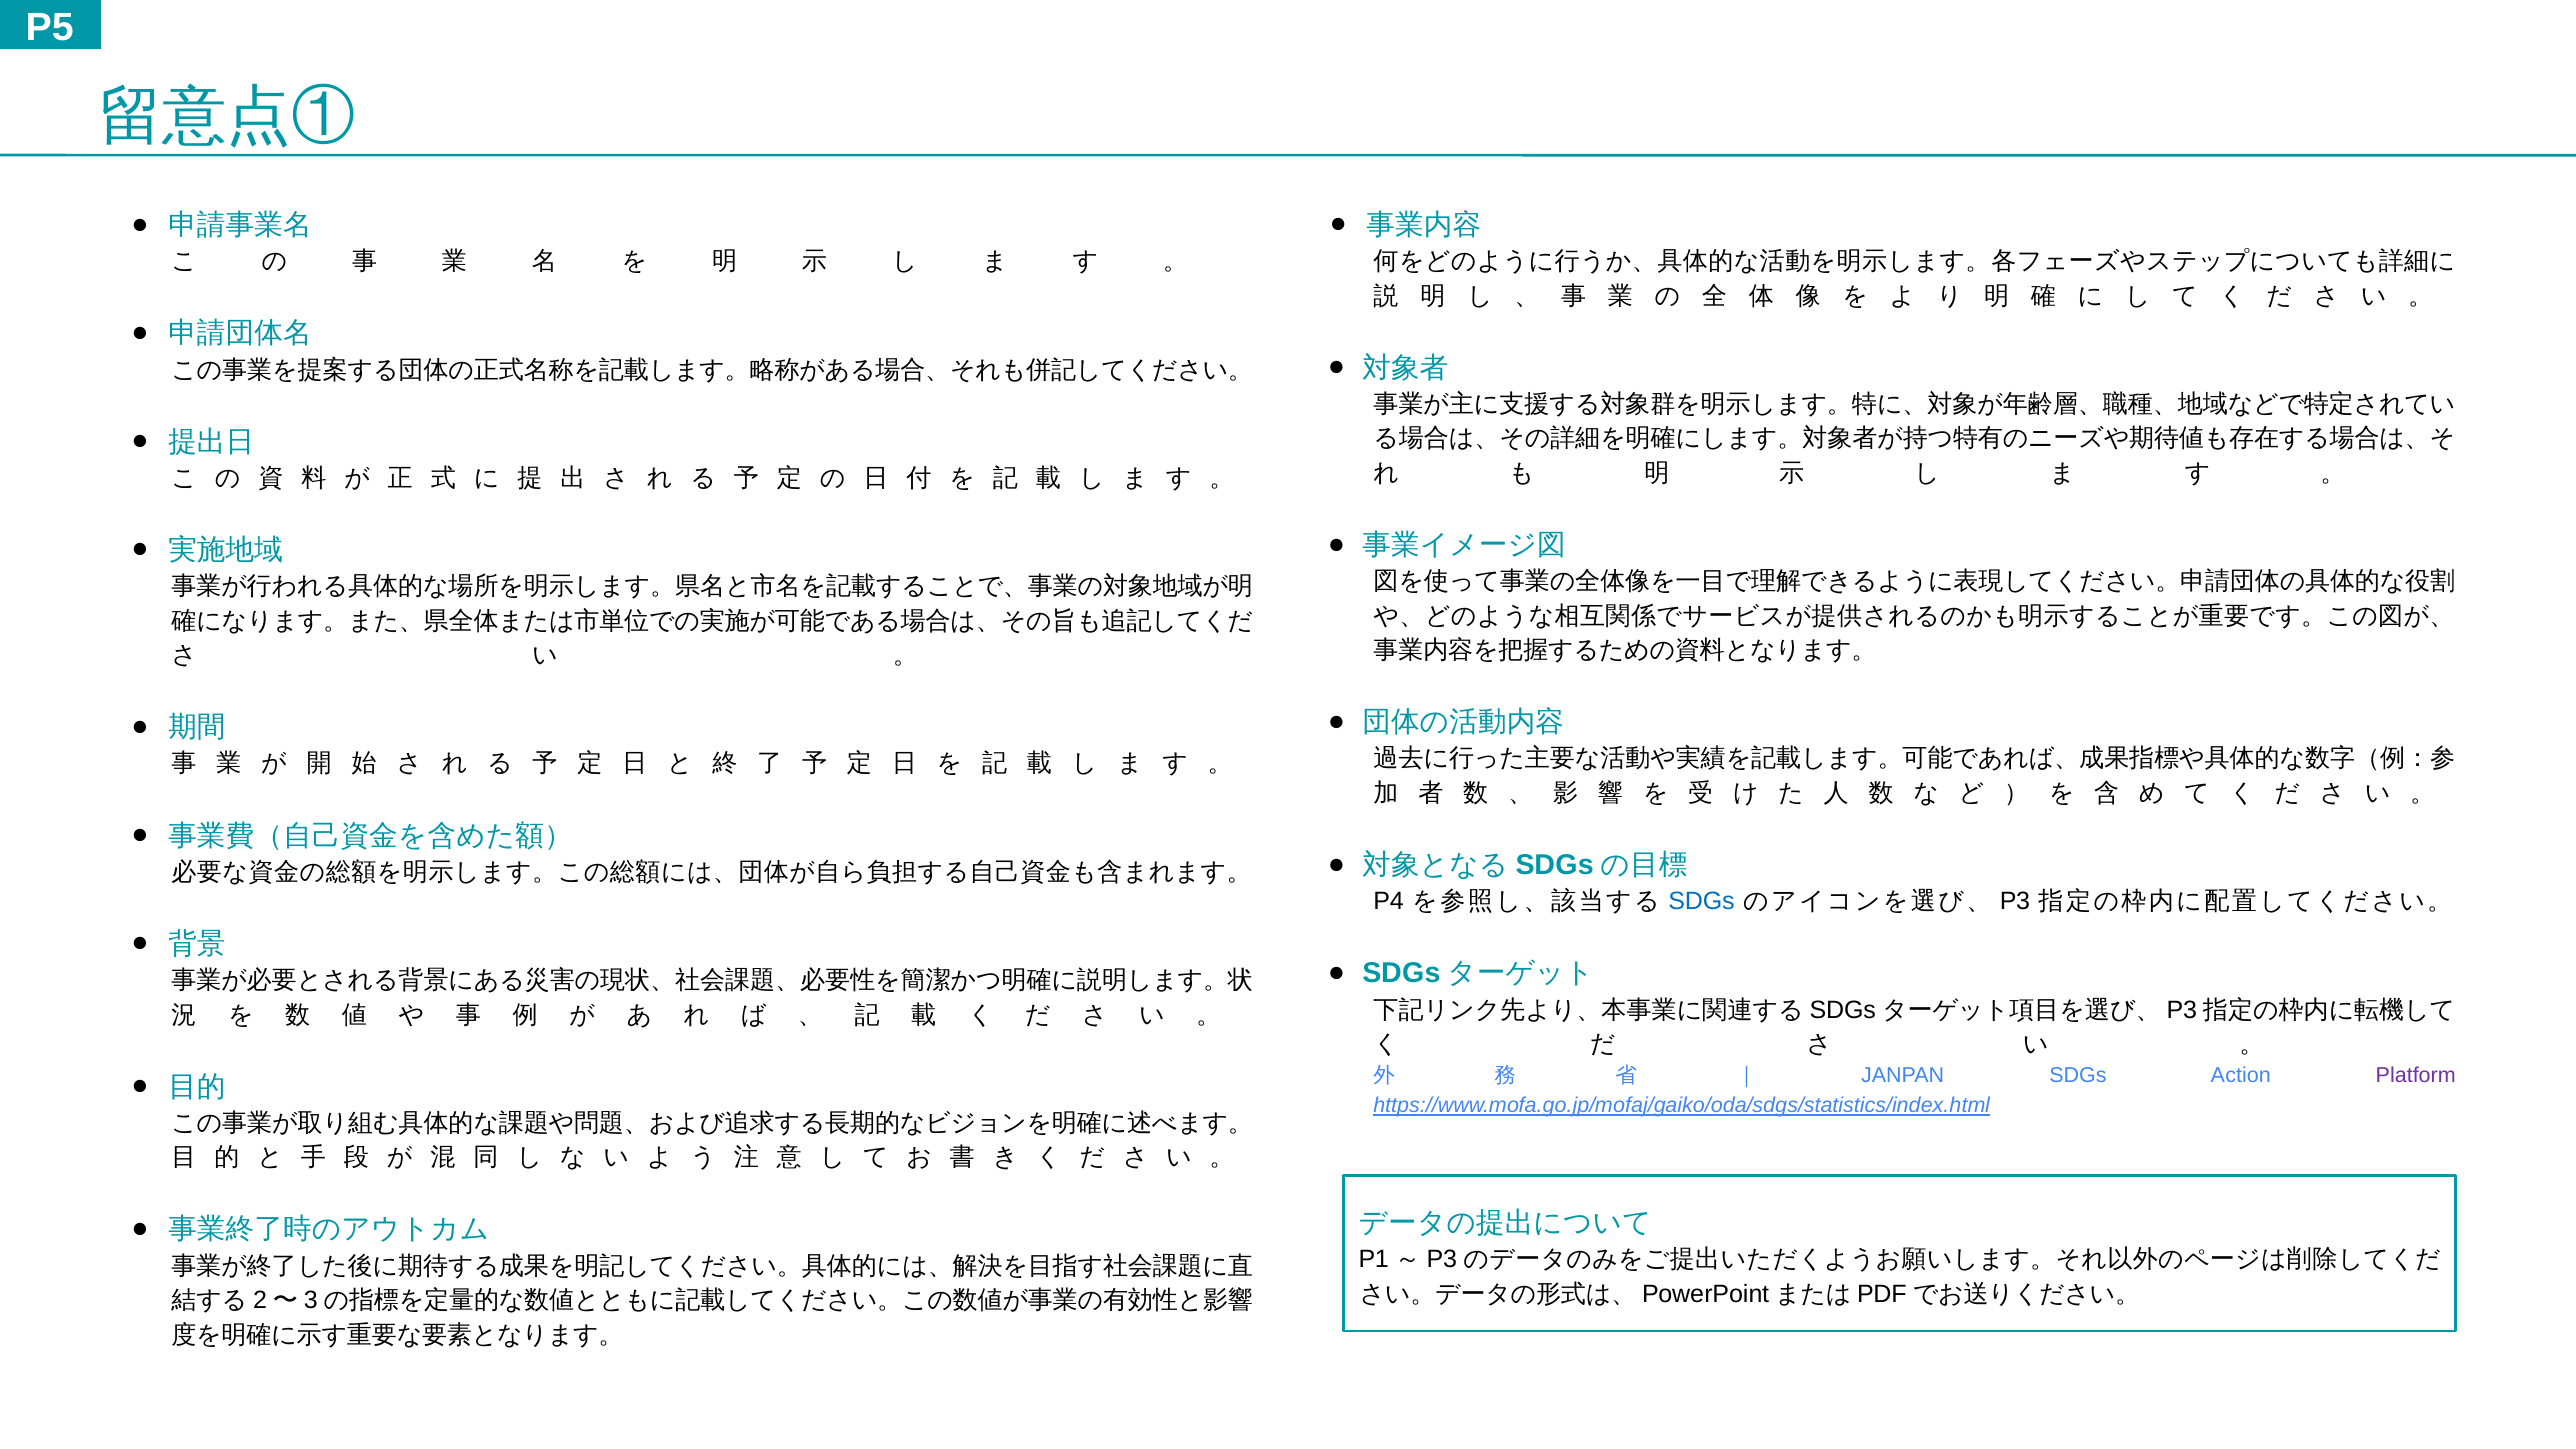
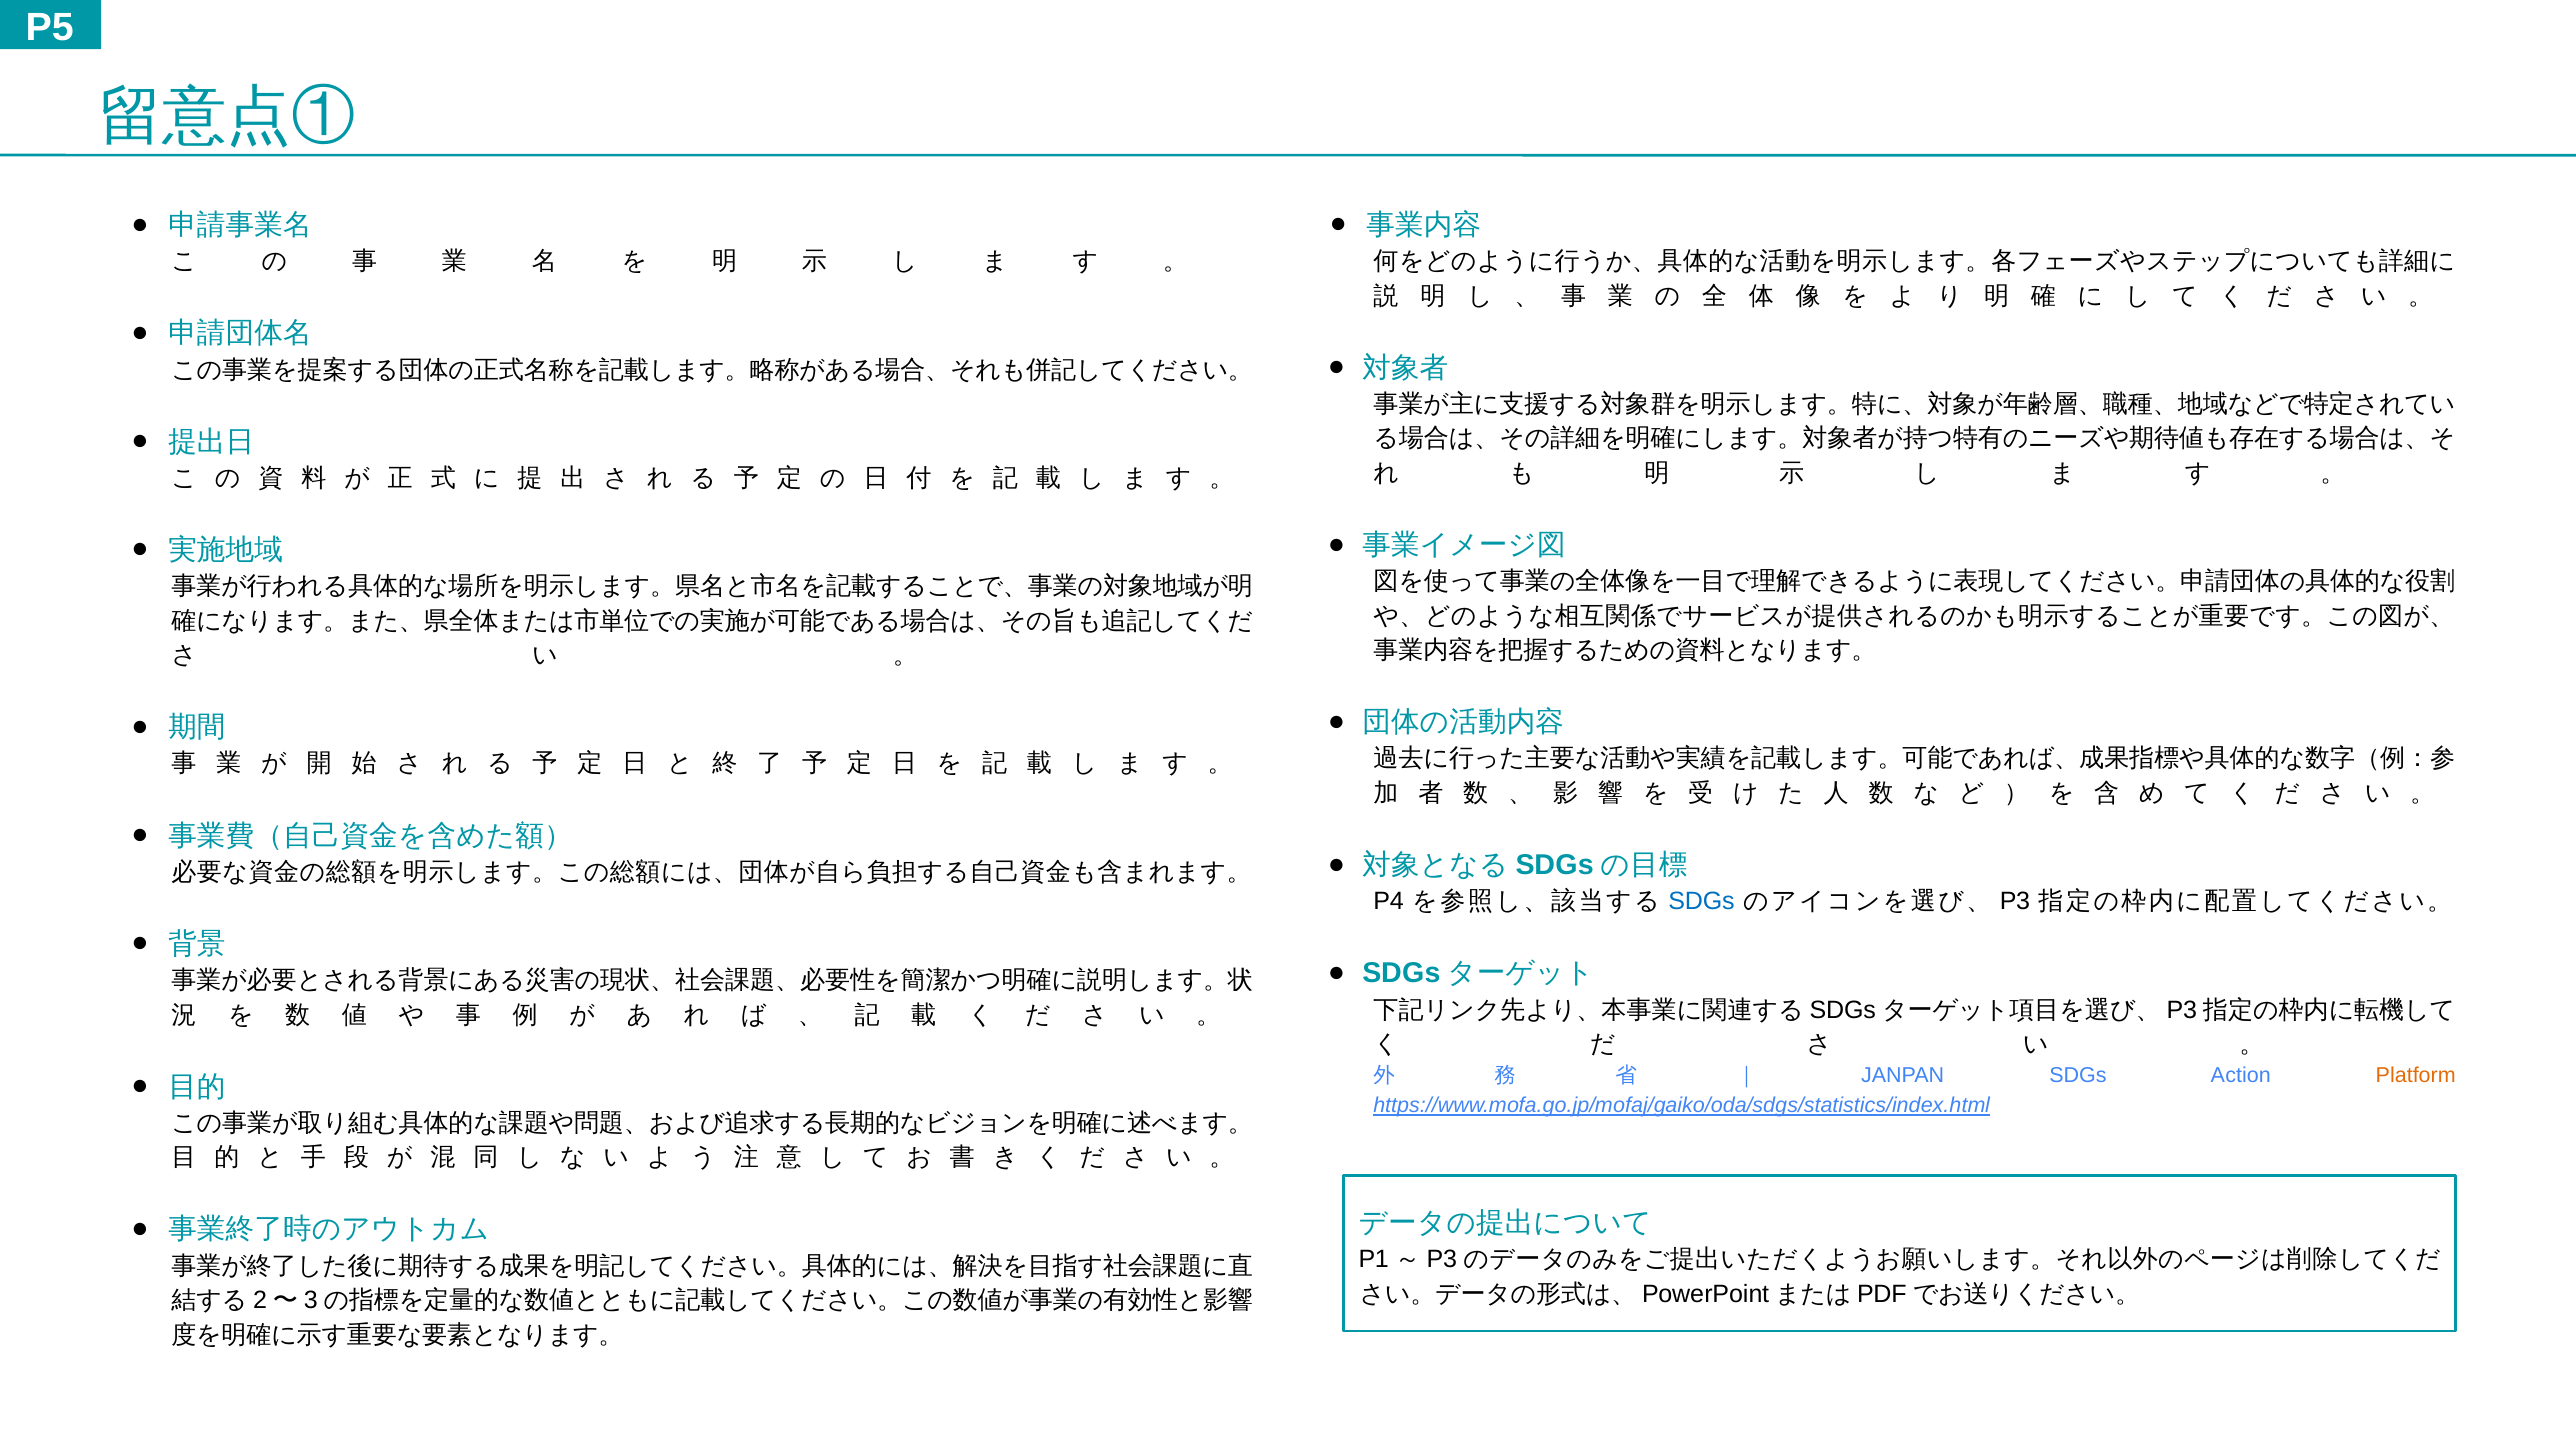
Platform colour: purple -> orange (2416, 1076)
